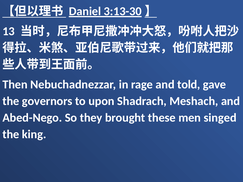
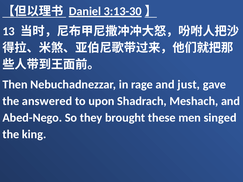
told: told -> just (189, 85)
governors: governors -> answered (47, 101)
